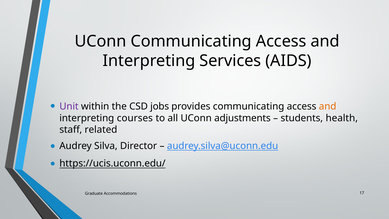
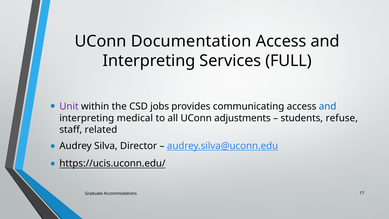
UConn Communicating: Communicating -> Documentation (191, 41)
AIDS: AIDS -> FULL (289, 61)
and colour: orange -> blue (328, 106)
courses: courses -> medical (135, 118)
health: health -> refuse (342, 118)
